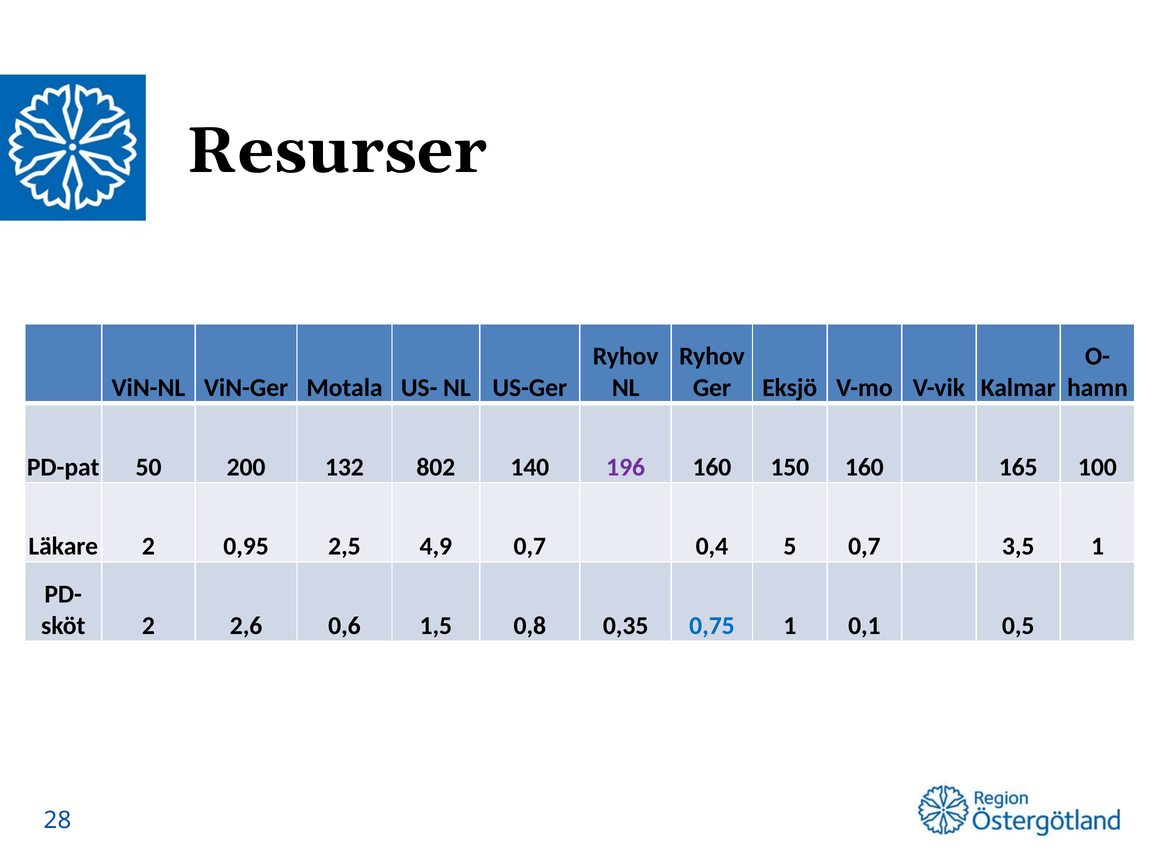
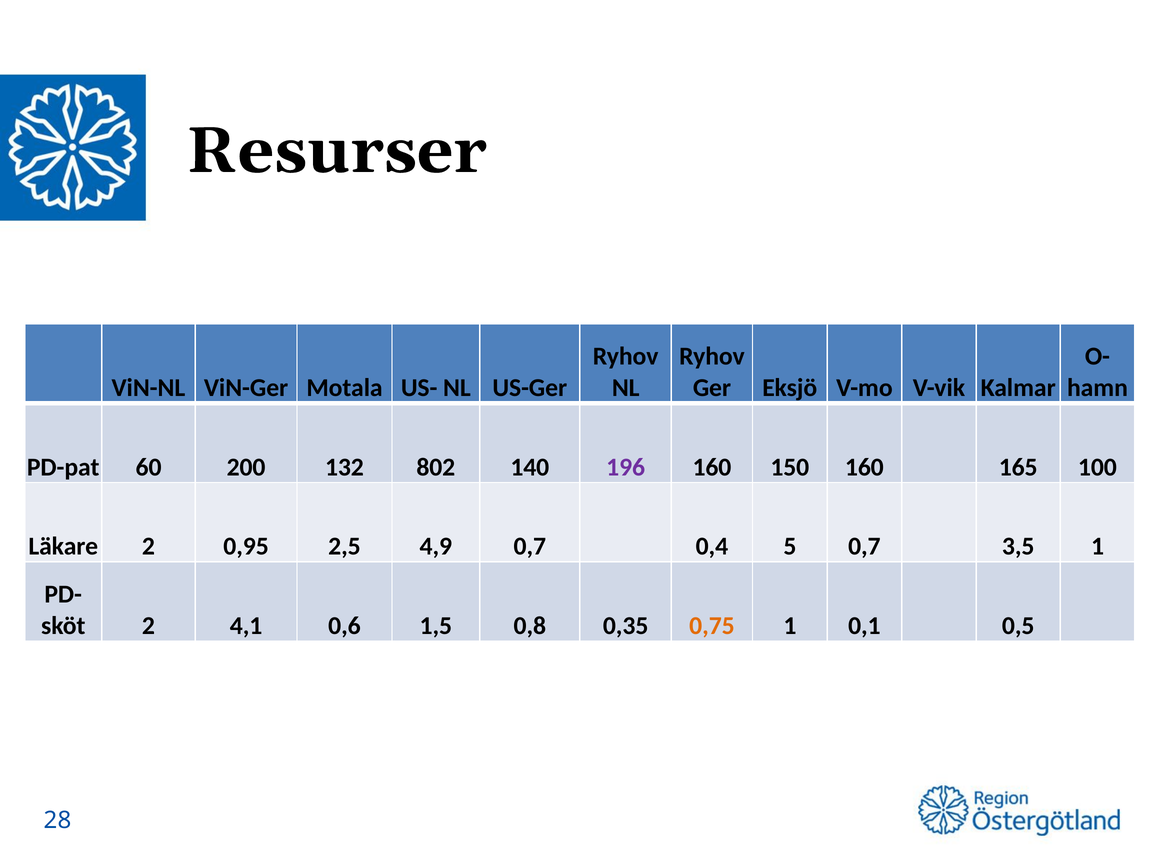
50: 50 -> 60 (149, 467)
2,6: 2,6 -> 4,1 (246, 626)
0,75 colour: blue -> orange (712, 626)
